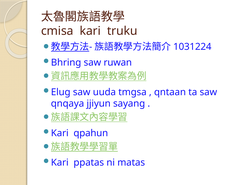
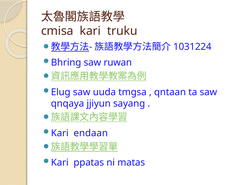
qpahun: qpahun -> endaan (91, 133)
